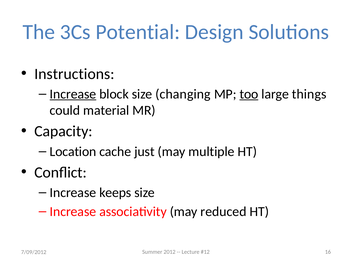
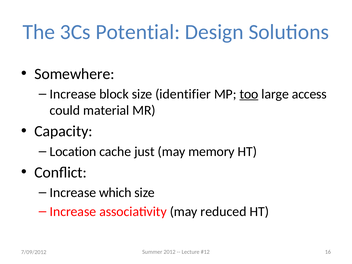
Instructions: Instructions -> Somewhere (74, 74)
Increase underline: present -> none (73, 94)
changing: changing -> identifier (183, 94)
things: things -> access (309, 94)
multiple: multiple -> memory (212, 151)
keeps: keeps -> which (115, 193)
